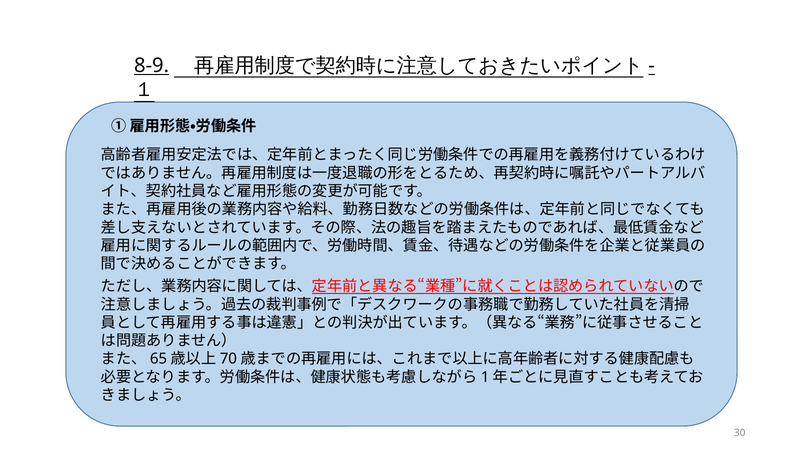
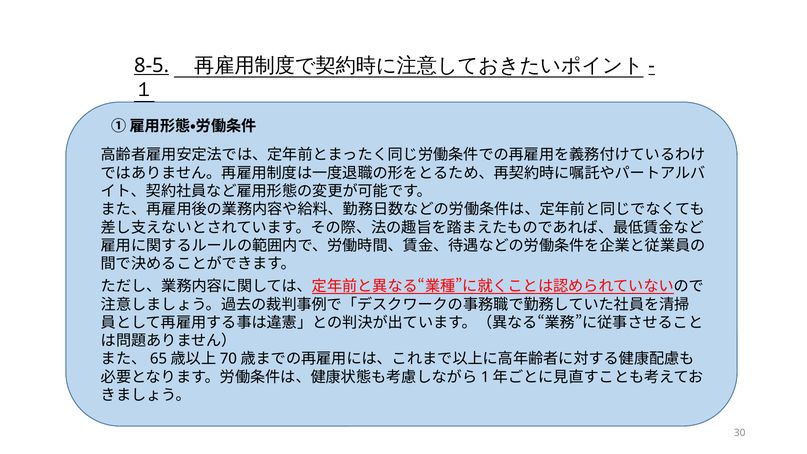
8-9: 8-9 -> 8-5 (152, 65)
